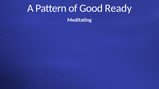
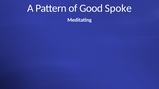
Ready: Ready -> Spoke (118, 8)
